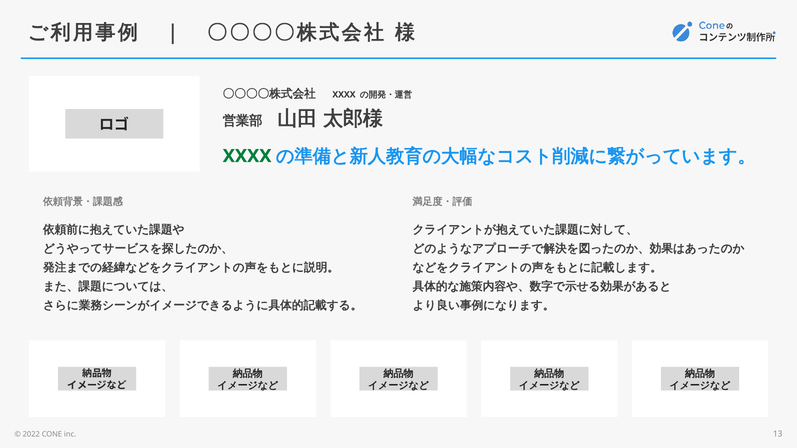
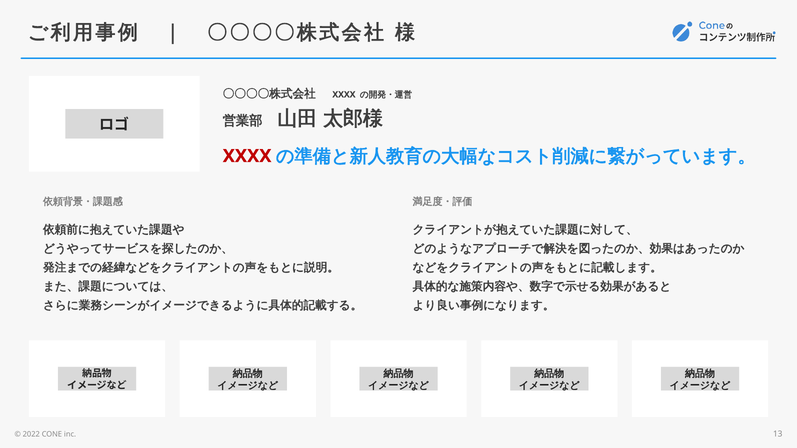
XXXX colour: green -> red (247, 156)
